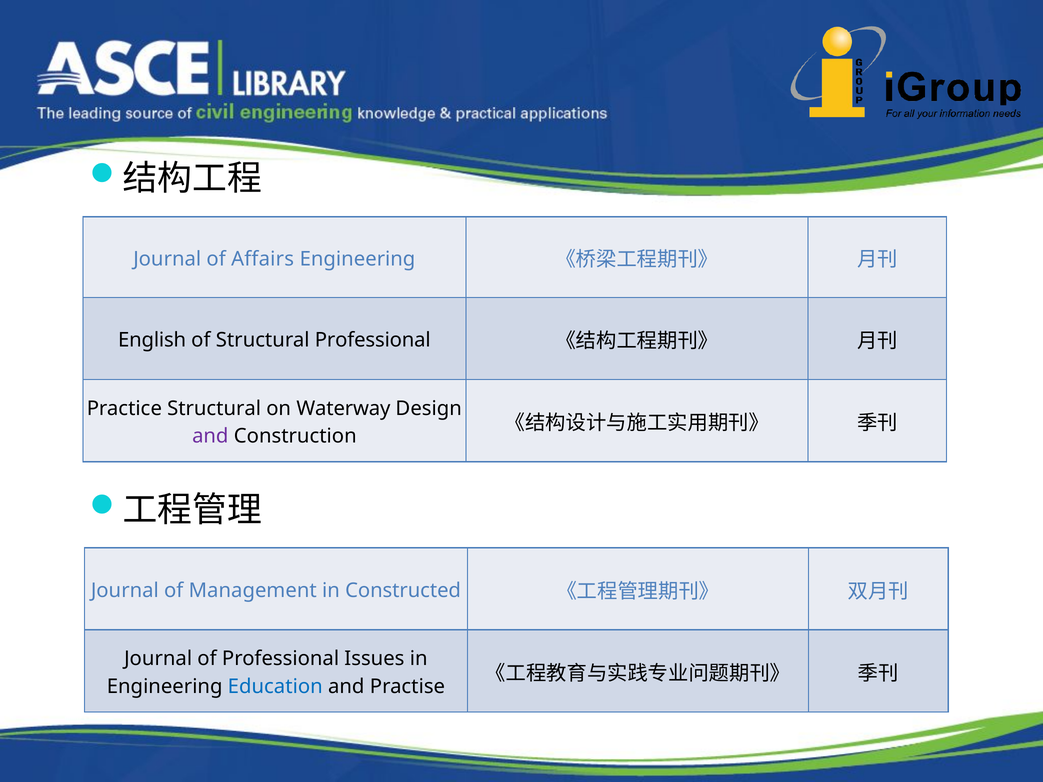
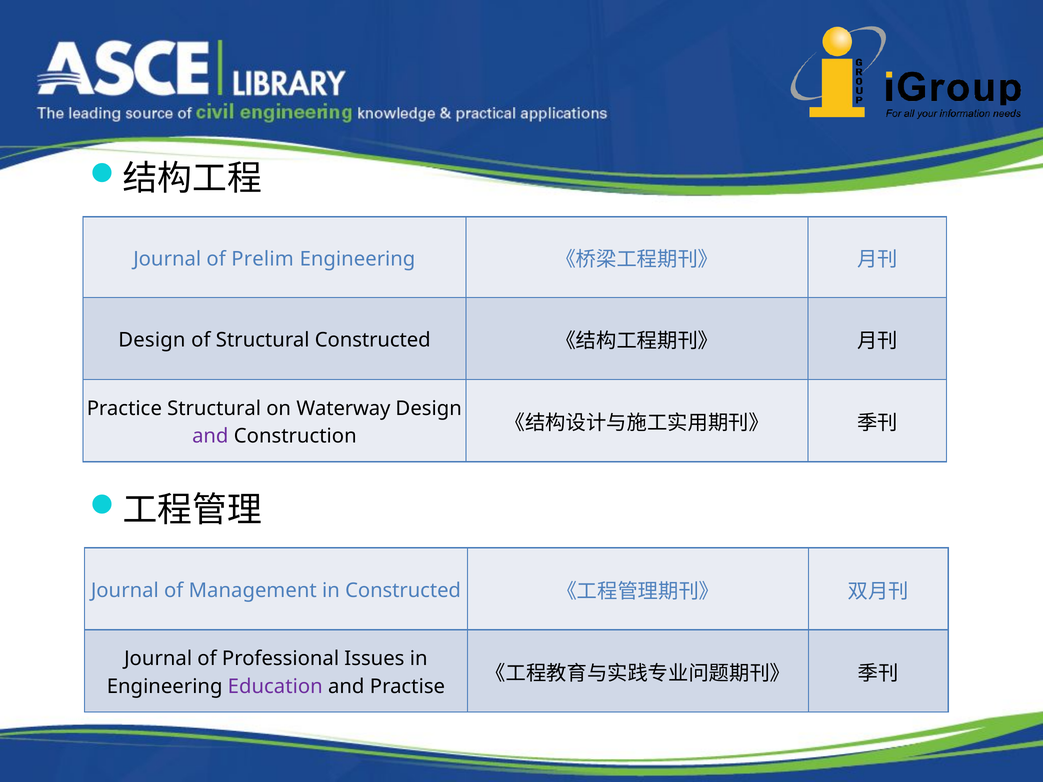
Affairs: Affairs -> Prelim (263, 259)
English: English -> Design (152, 340)
Structural Professional: Professional -> Constructed (373, 340)
Education colour: blue -> purple (275, 687)
